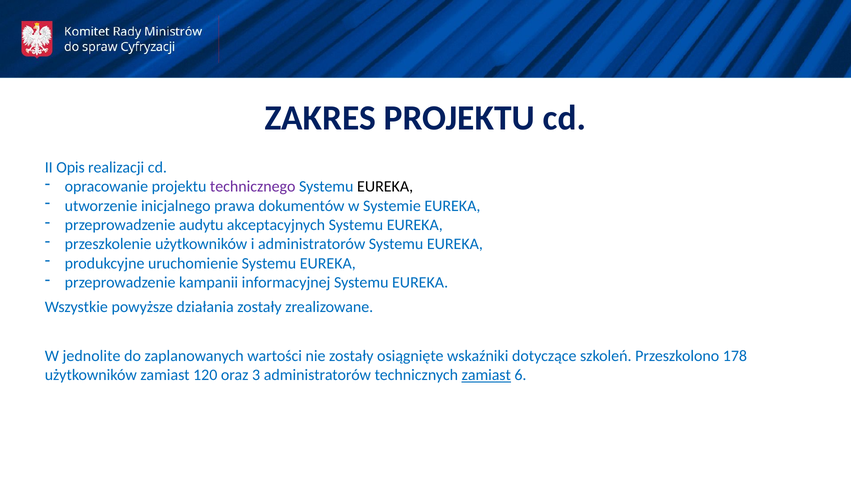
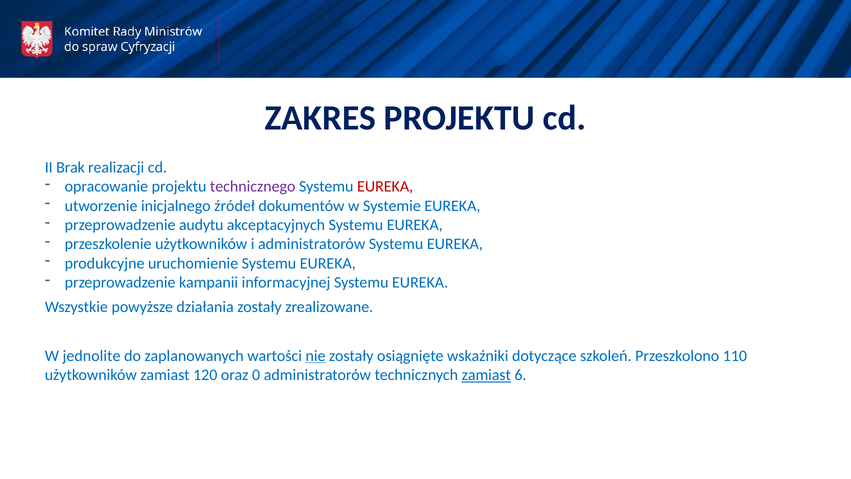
Opis: Opis -> Brak (71, 167)
EUREKA colour: black -> red (385, 187)
prawa: prawa -> źródeł (235, 206)
nie underline: none -> present (316, 356)
178: 178 -> 110 (735, 356)
3: 3 -> 0 (256, 375)
